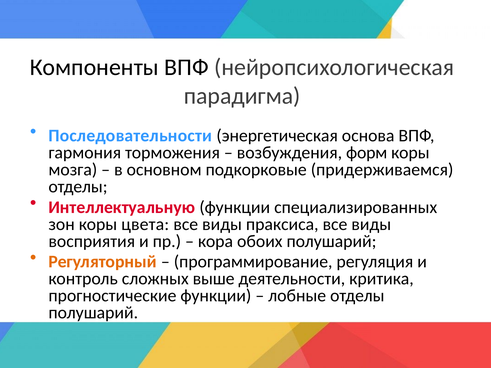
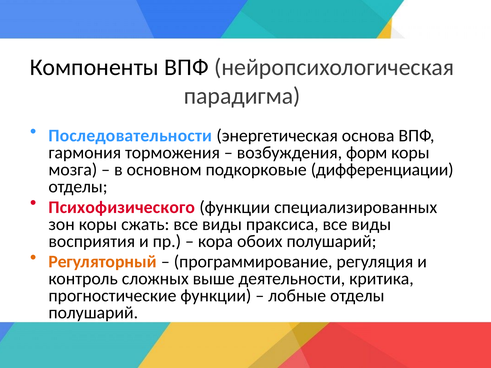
придерживаемся: придерживаемся -> дифференциации (382, 170)
Интеллектуальную: Интеллектуальную -> Психофизического (122, 207)
цвета: цвета -> сжать (145, 224)
